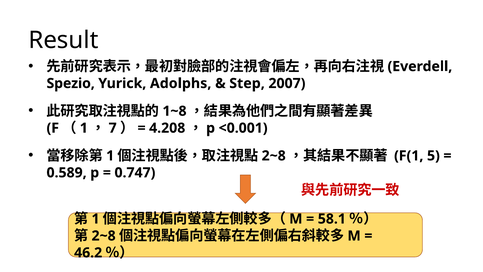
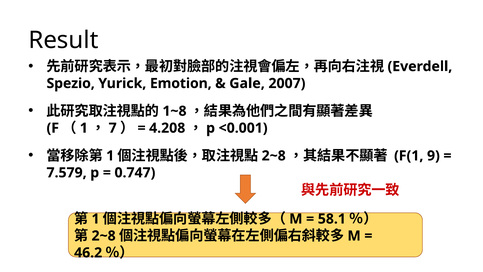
Adolphs: Adolphs -> Emotion (181, 83)
Step: Step -> Gale (247, 83)
5: 5 -> 9 (433, 156)
0.589: 0.589 -> 7.579 (67, 173)
